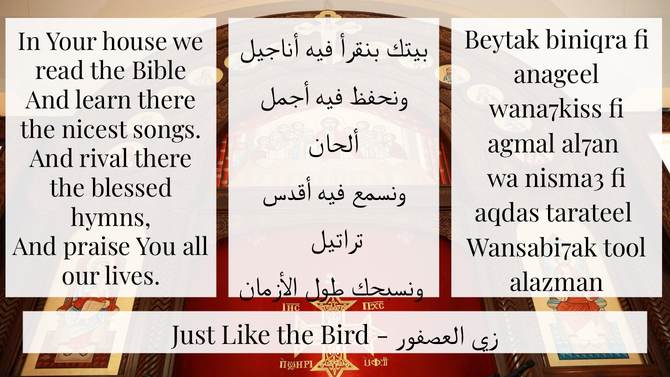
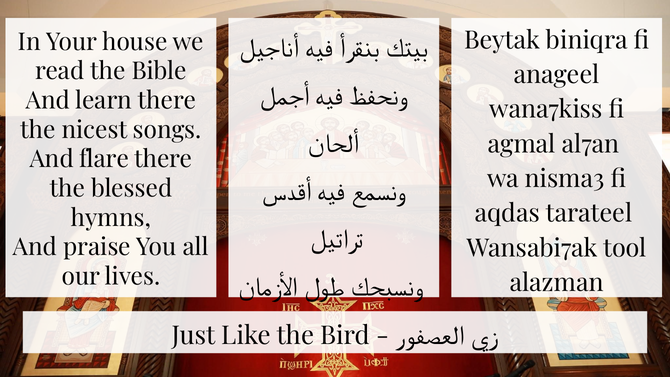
rival: rival -> flare (104, 159)
